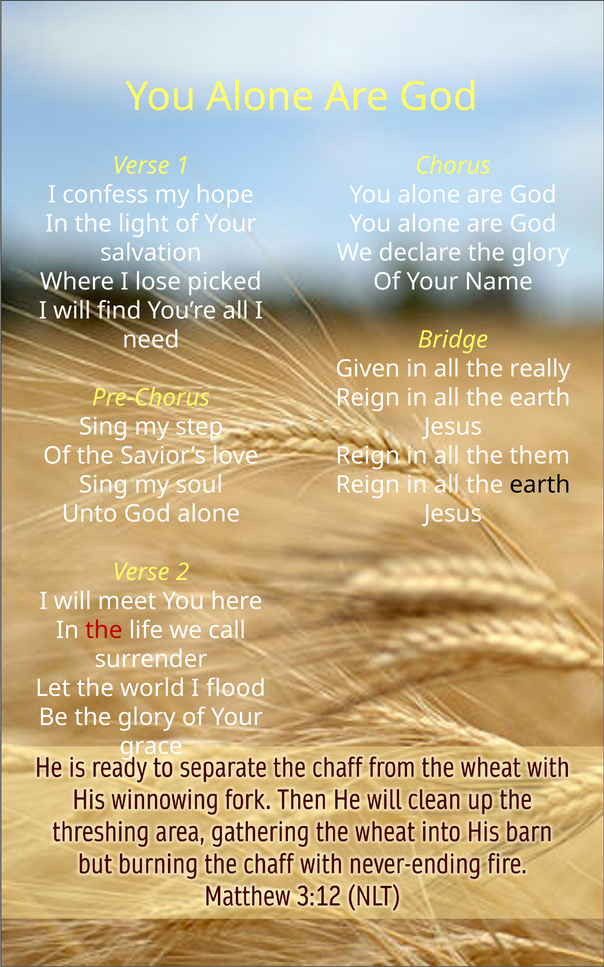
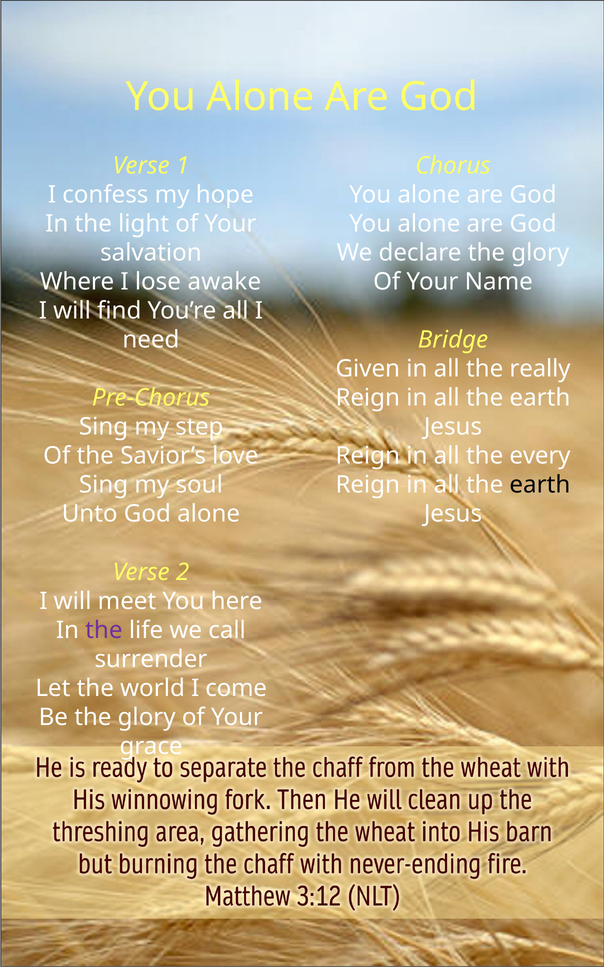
picked: picked -> awake (224, 282)
them: them -> every (540, 456)
the colour: red -> purple (104, 630)
flood: flood -> come (236, 688)
